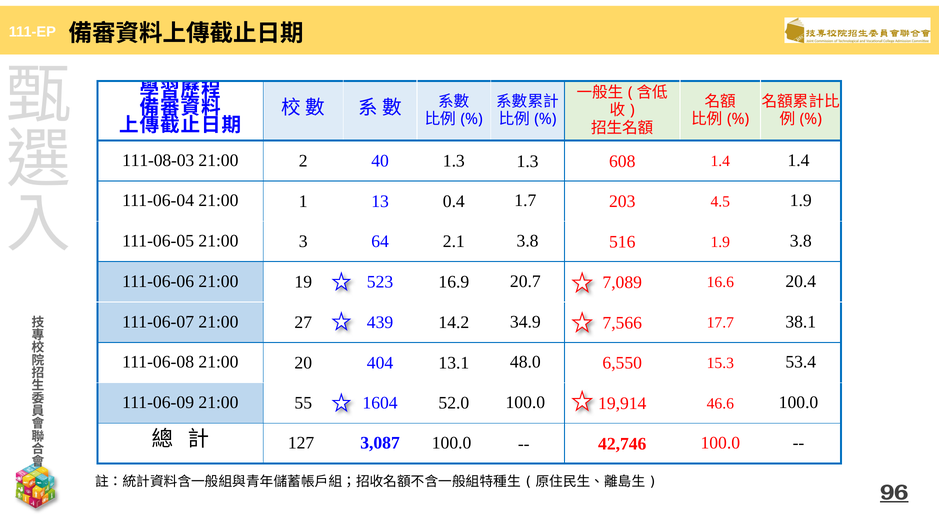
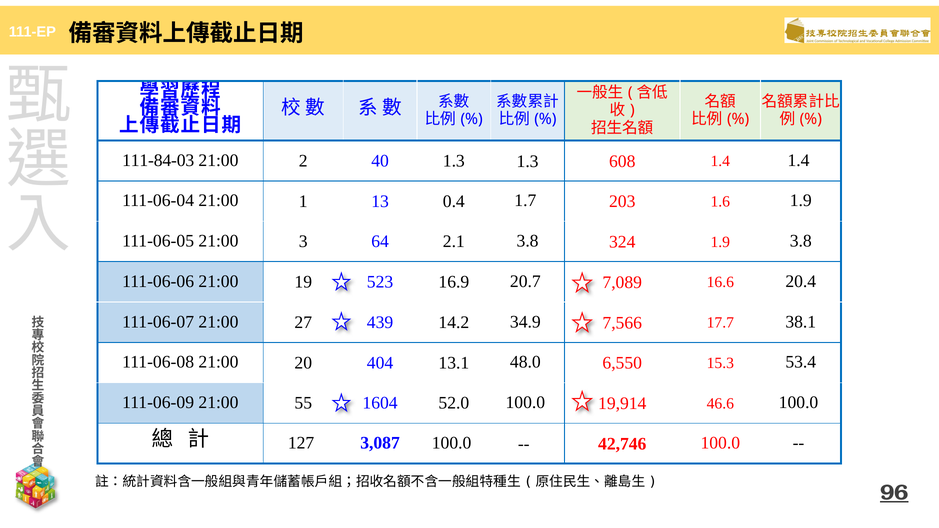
111-08-03: 111-08-03 -> 111-84-03 (158, 160)
4.5: 4.5 -> 1.6 (720, 202)
516: 516 -> 324 (622, 242)
